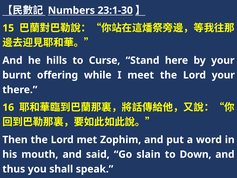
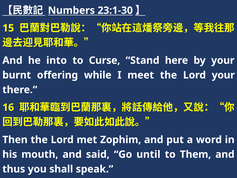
hills: hills -> into (57, 60)
slain: slain -> until (148, 154)
Down: Down -> Them (195, 154)
